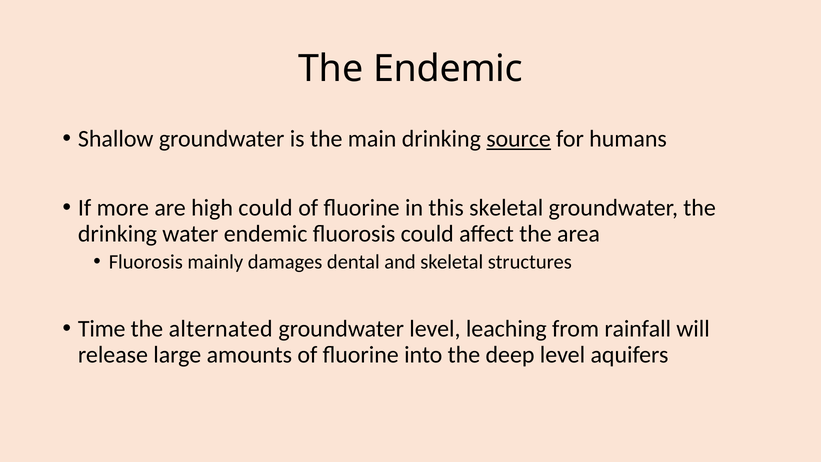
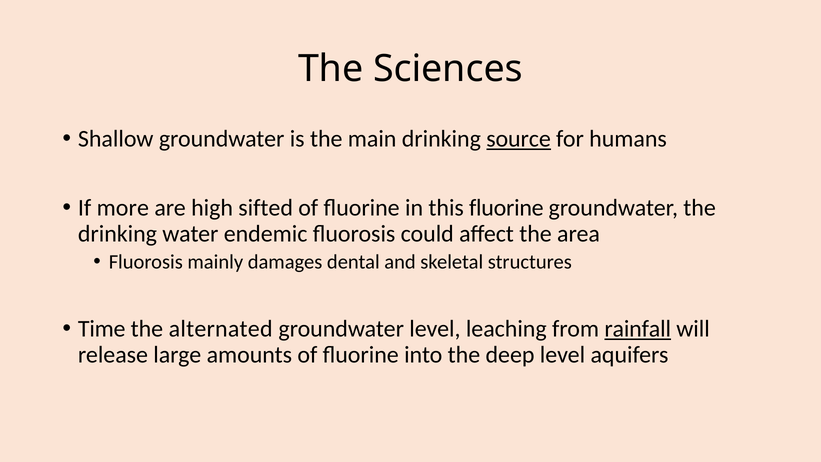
The Endemic: Endemic -> Sciences (448, 69)
high could: could -> sifted (266, 208)
this skeletal: skeletal -> fluorine (506, 208)
rainfall underline: none -> present (638, 329)
